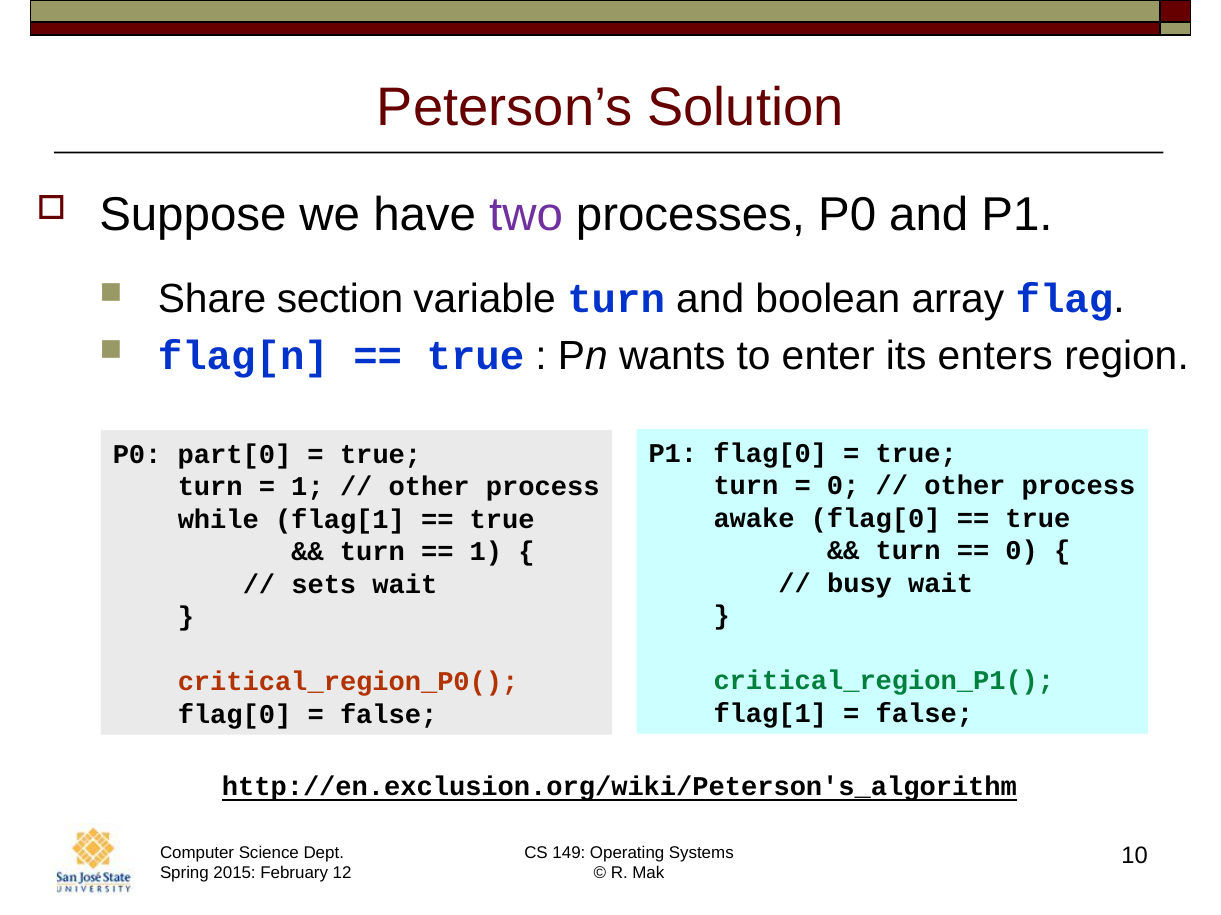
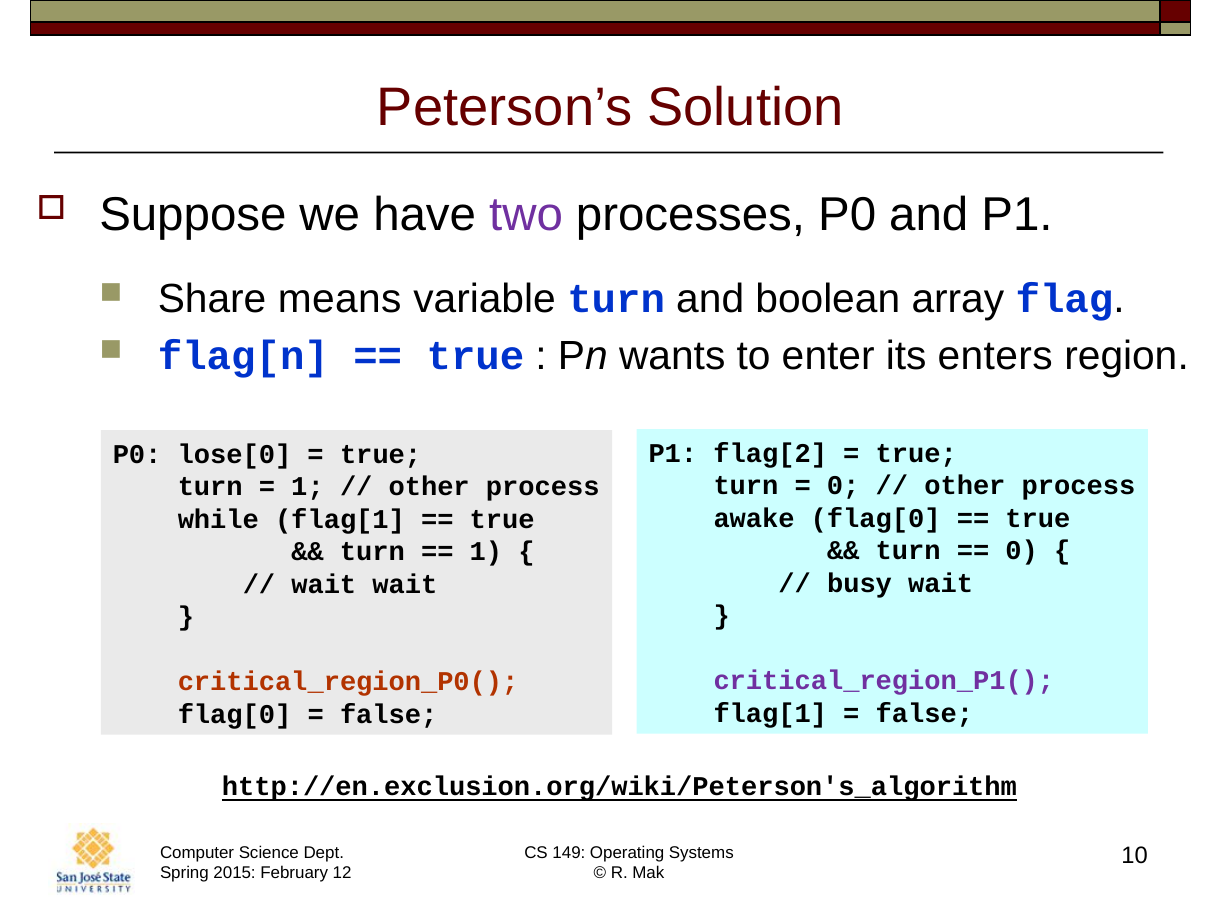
section: section -> means (340, 299)
P1 flag[0: flag[0 -> flag[2 (770, 454)
part[0: part[0 -> lose[0 (235, 455)
sets: sets -> wait (324, 585)
critical_region_P1( colour: green -> purple (884, 681)
